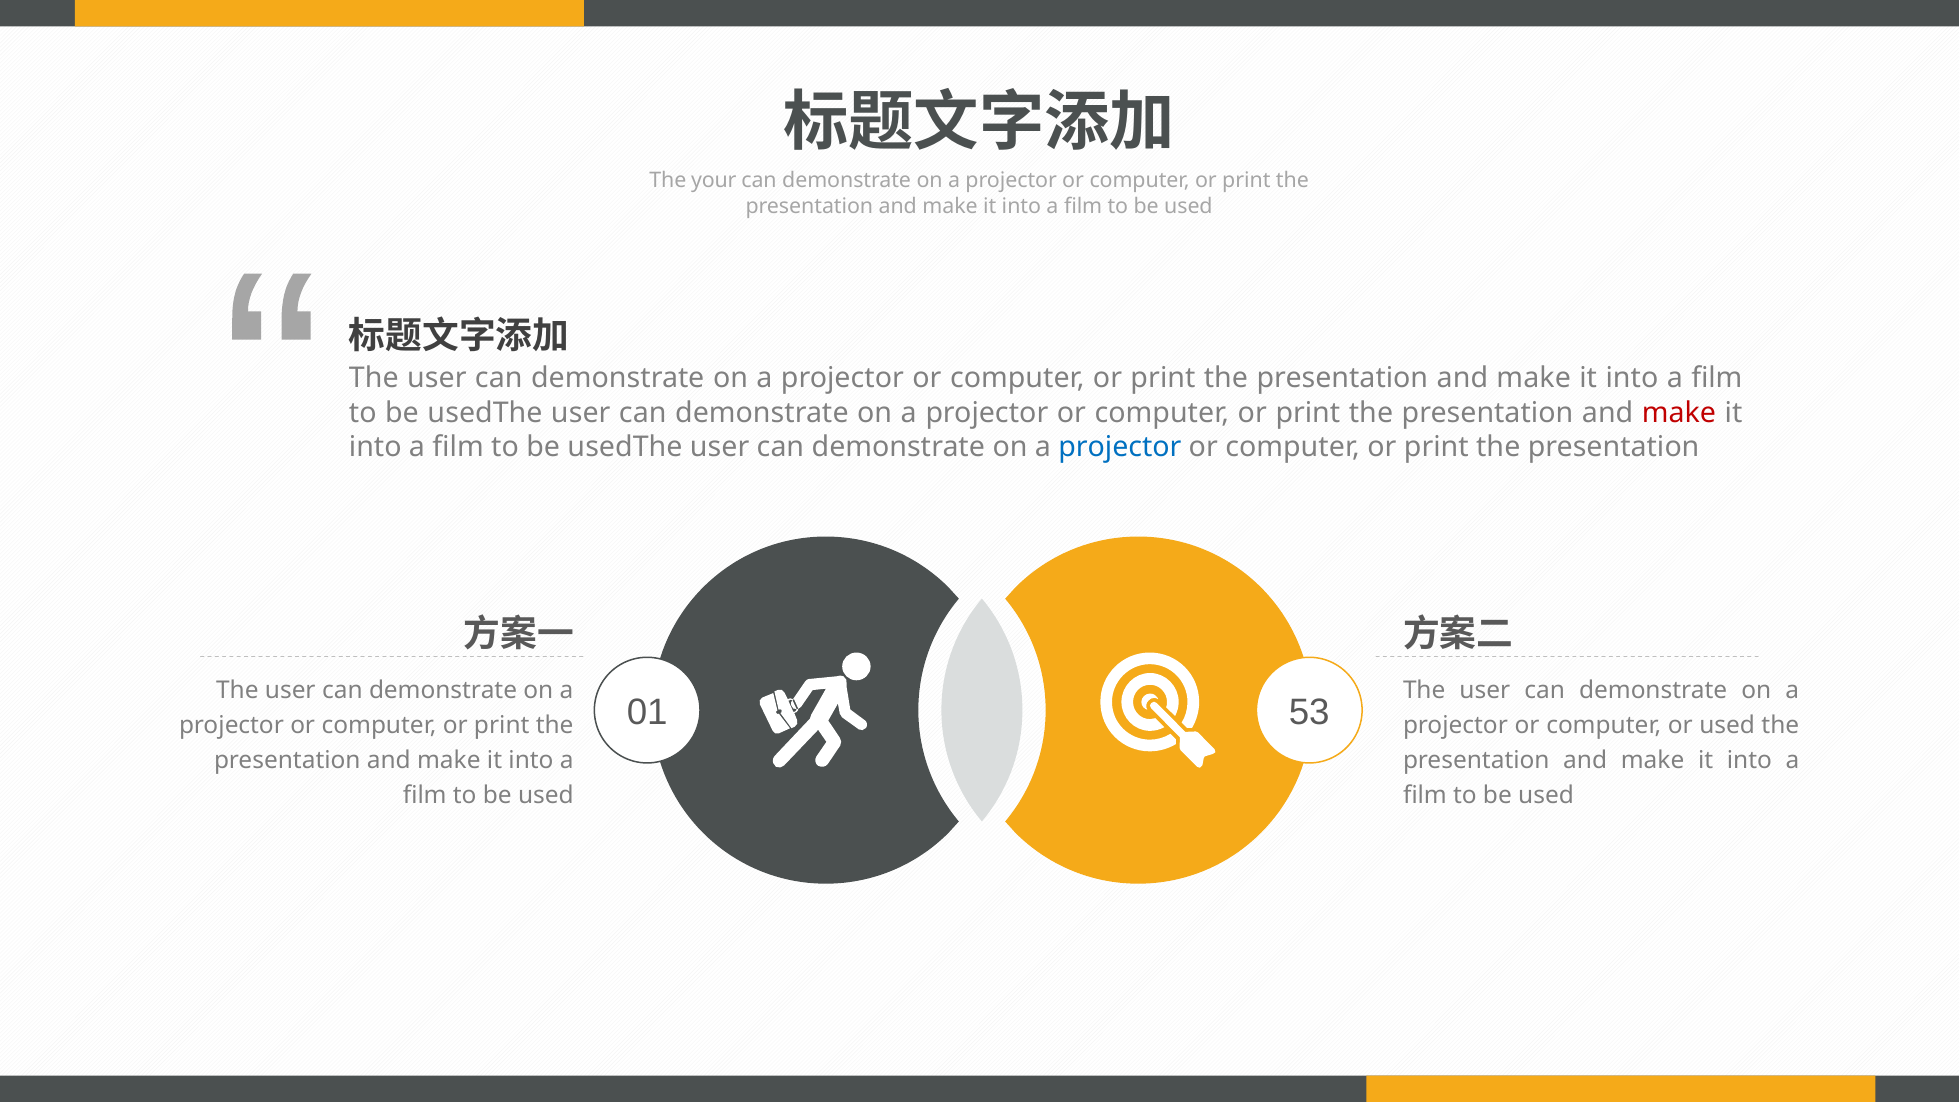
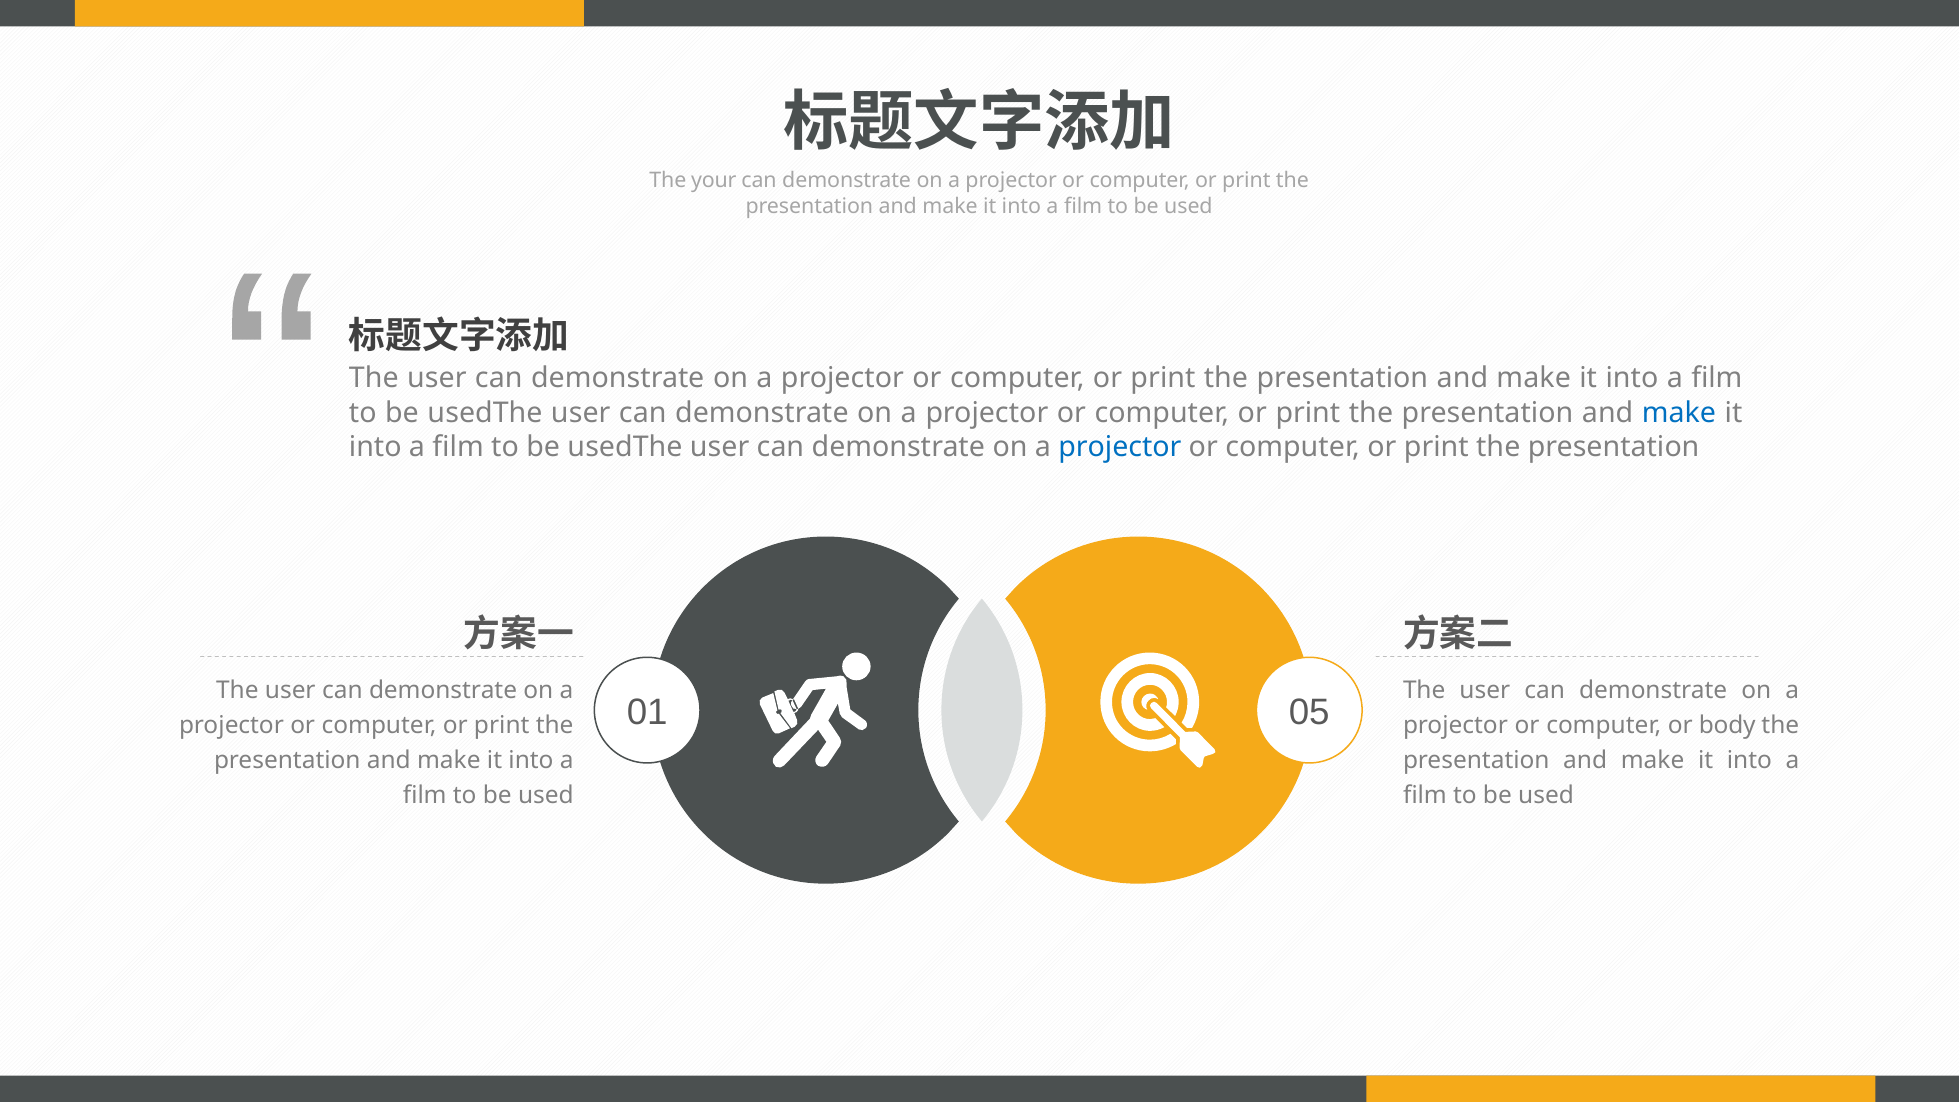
make colour: red -> blue (1679, 413)
53: 53 -> 05 (1309, 713)
or used: used -> body (1727, 725)
